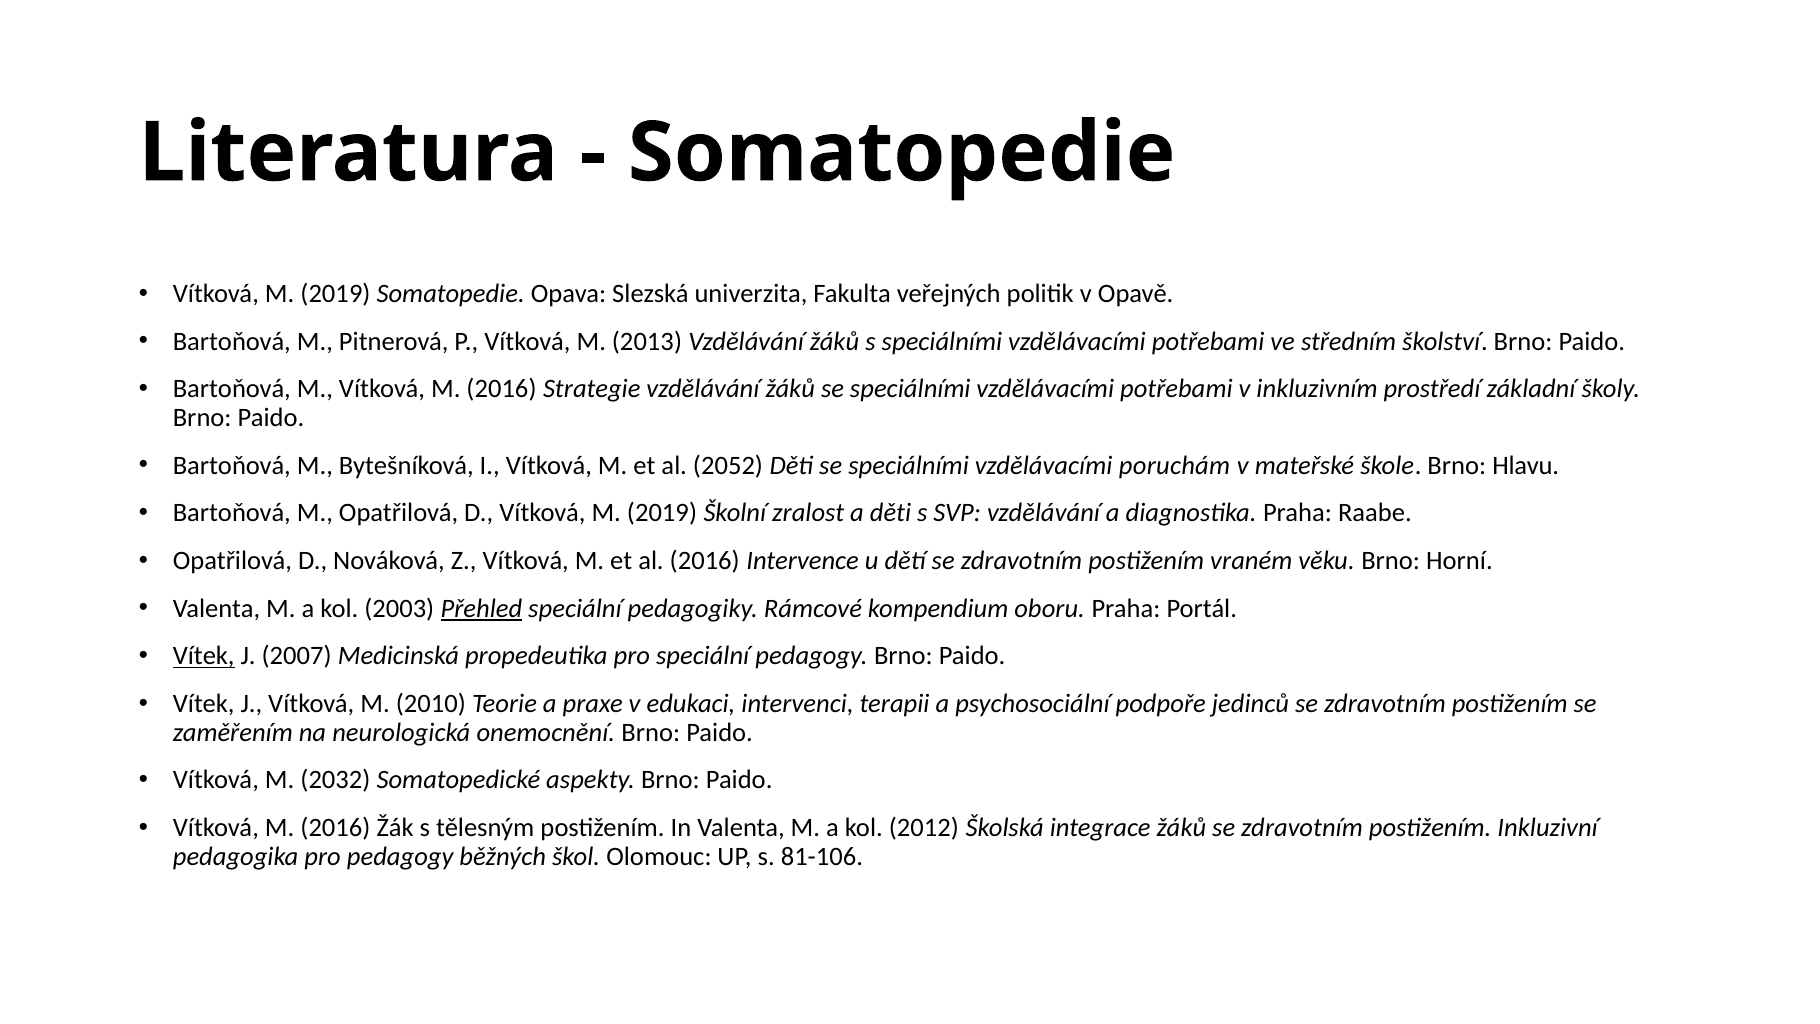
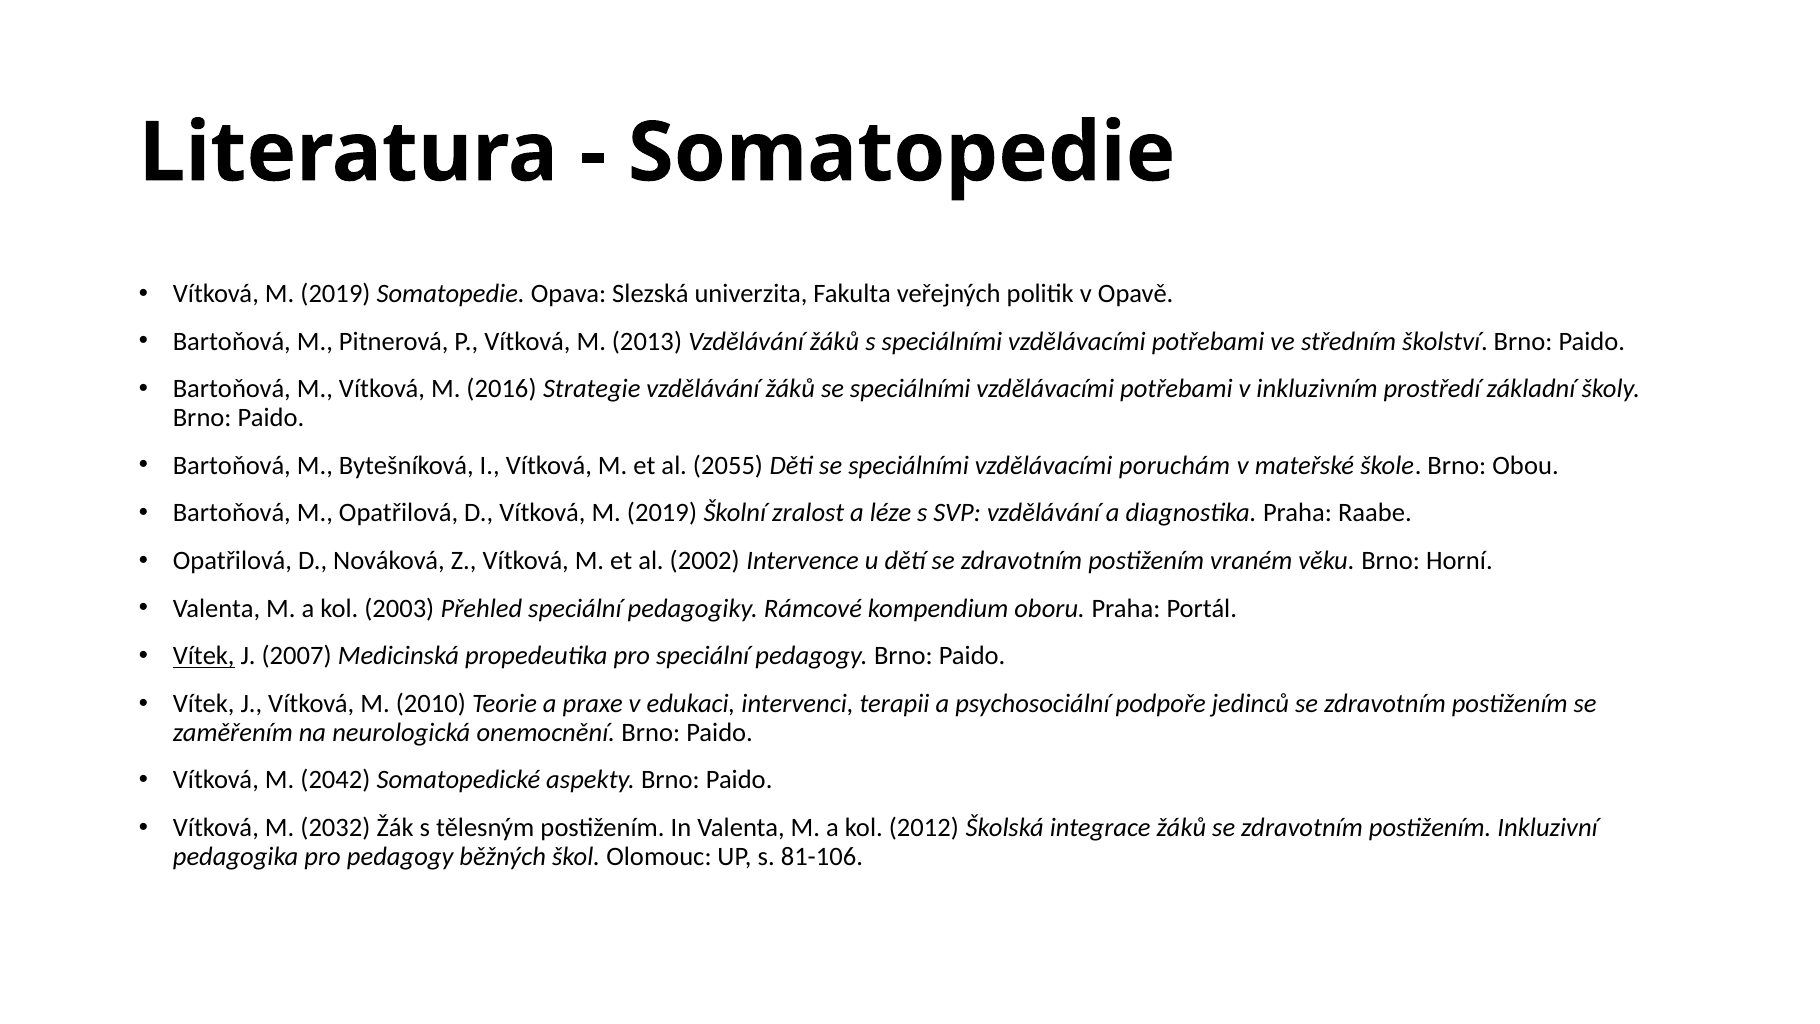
2052: 2052 -> 2055 (728, 465)
Hlavu: Hlavu -> Obou (1526, 465)
a děti: děti -> léze (891, 513)
al 2016: 2016 -> 2002 (705, 561)
Přehled underline: present -> none (481, 608)
2032: 2032 -> 2042 (335, 780)
2016: 2016 -> 2032 (335, 828)
